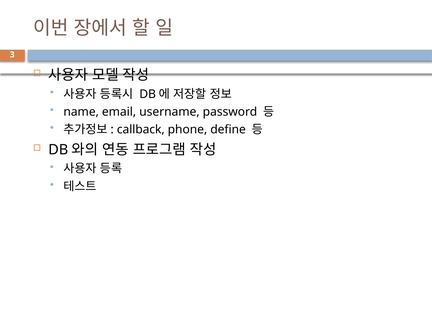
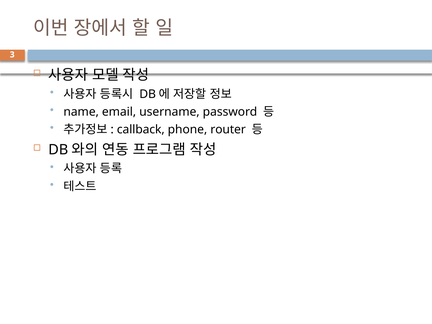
define: define -> router (228, 129)
